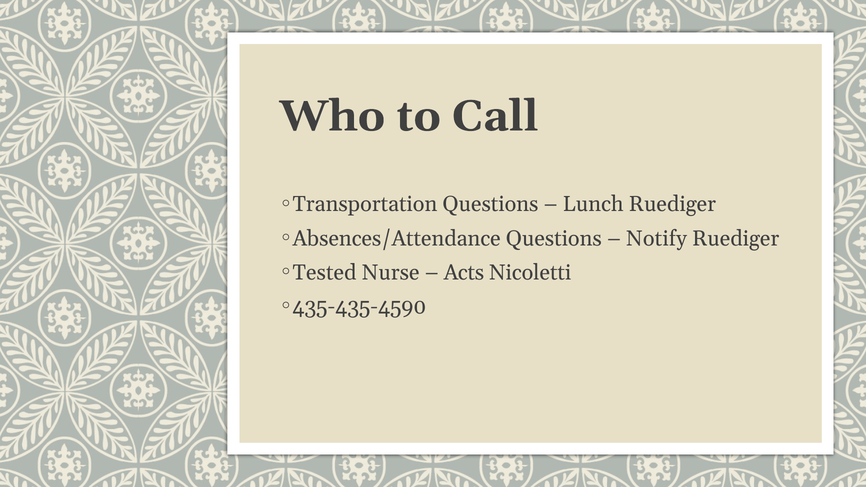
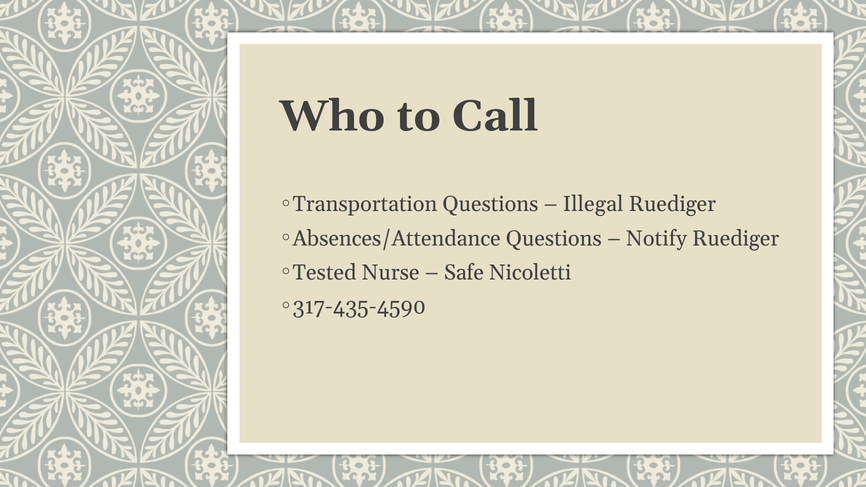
Lunch: Lunch -> Illegal (593, 204)
Acts: Acts -> Safe (464, 273)
435-435-4590: 435-435-4590 -> 317-435-4590 (359, 307)
